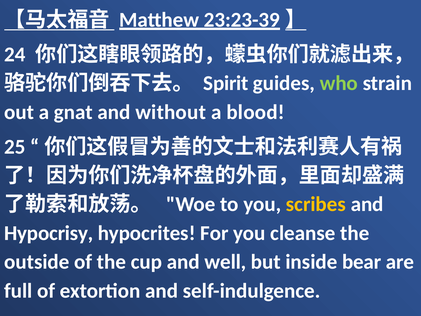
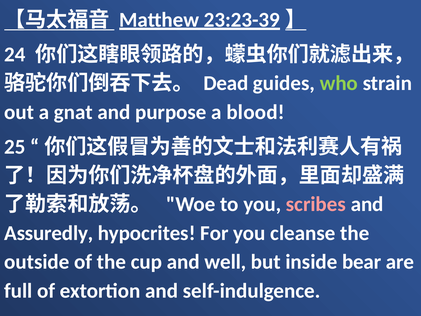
Spirit: Spirit -> Dead (226, 83)
without: without -> purpose (171, 112)
scribes colour: yellow -> pink (316, 204)
Hypocrisy: Hypocrisy -> Assuredly (49, 233)
